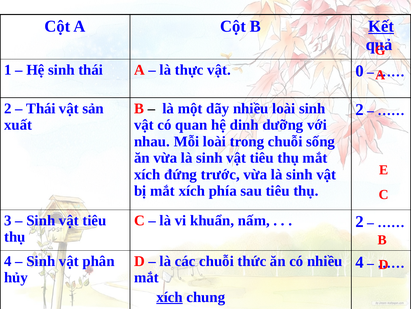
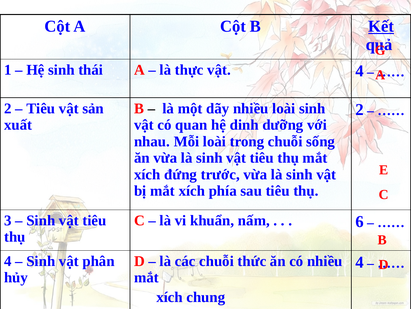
vật 0: 0 -> 4 (360, 71)
Thái: Thái -> Tiêu (41, 108)
2: 2 -> 6 (360, 221)
xích underline: present -> none (170, 296)
